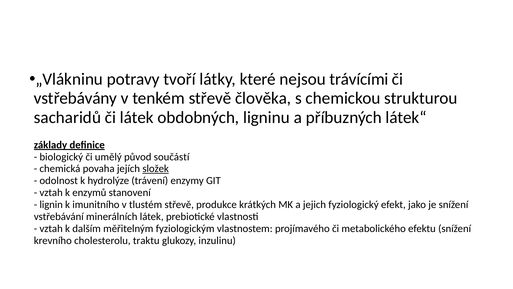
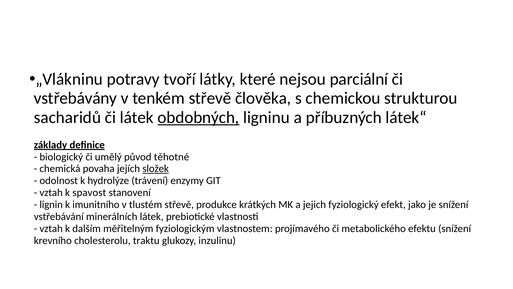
trávícími: trávícími -> parciální (359, 79)
obdobných underline: none -> present (198, 117)
součástí: součástí -> těhotné (172, 157)
enzymů: enzymů -> spavost (89, 192)
